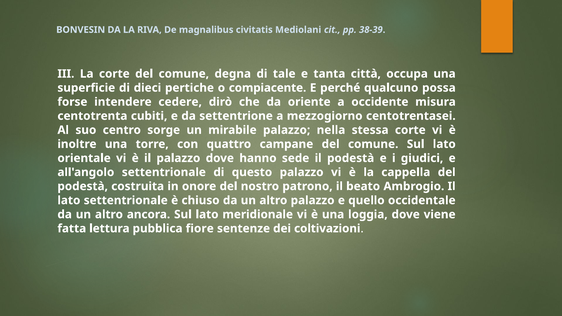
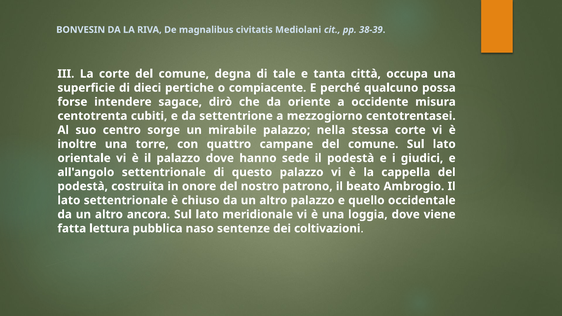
cedere: cedere -> sagace (180, 102)
fiore: fiore -> naso (200, 229)
